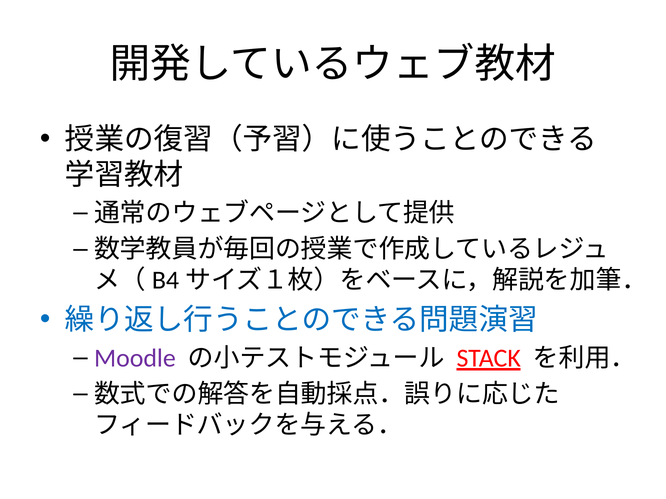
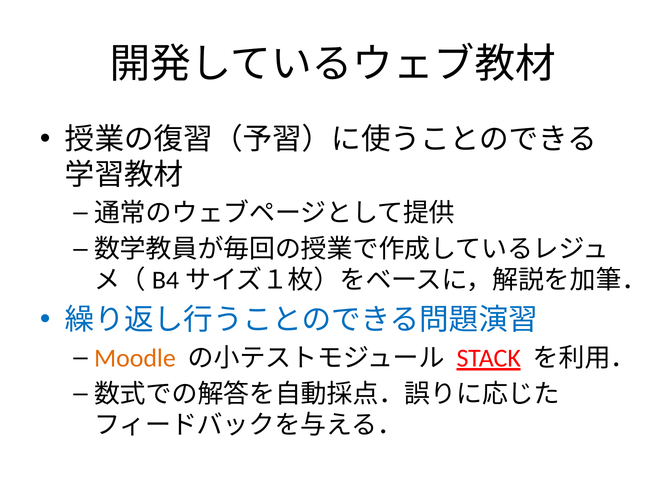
Moodle colour: purple -> orange (135, 358)
